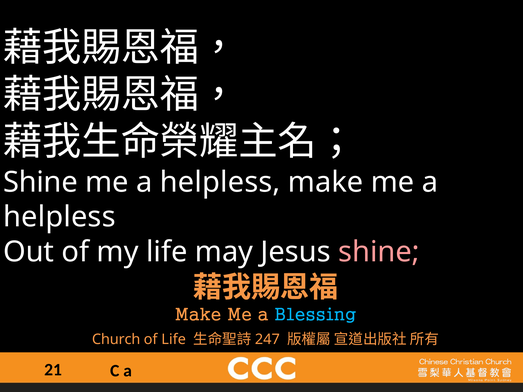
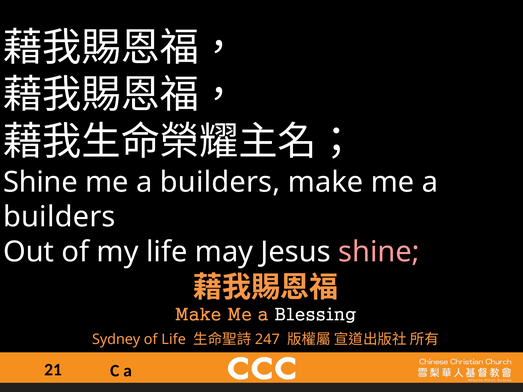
helpless: helpless -> builders (220, 182)
helpless: helpless -> builders (59, 217)
Blessing colour: light blue -> white (315, 315)
Church: Church -> Sydney (116, 340)
